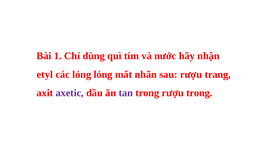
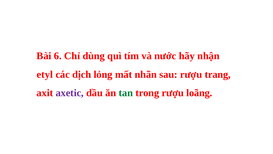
1: 1 -> 6 (58, 56)
các lỏng: lỏng -> dịch (82, 74)
tan colour: purple -> green (126, 93)
rượu trong: trong -> loãng (199, 93)
